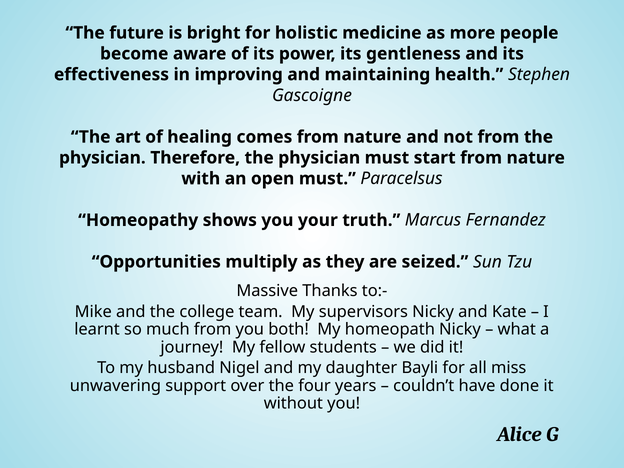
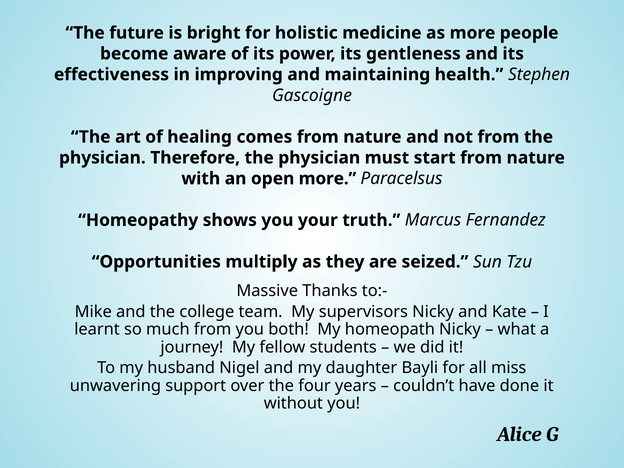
open must: must -> more (327, 179)
